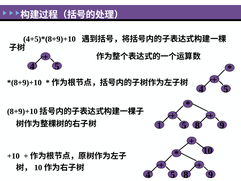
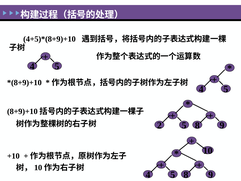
1: 1 -> 2 (159, 125)
